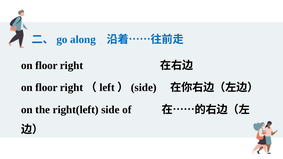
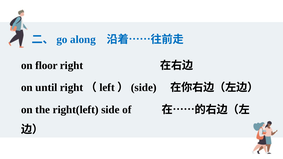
floor: floor -> until (46, 88)
